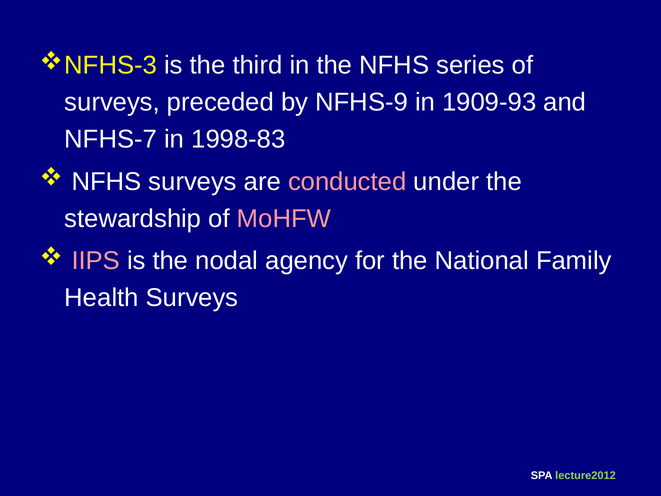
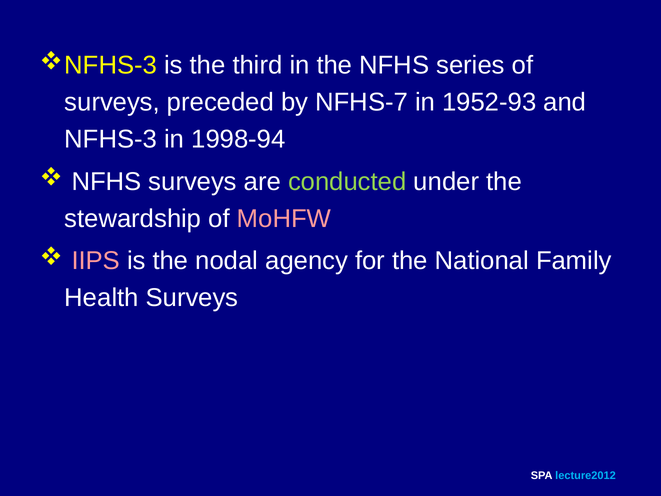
NFHS-9: NFHS-9 -> NFHS-7 (362, 102)
1909-93: 1909-93 -> 1952-93 (489, 102)
NFHS-7: NFHS-7 -> NFHS-3 (111, 139)
1998-83: 1998-83 -> 1998-94 (238, 139)
conducted colour: pink -> light green (347, 182)
lecture2012 colour: light green -> light blue (585, 476)
